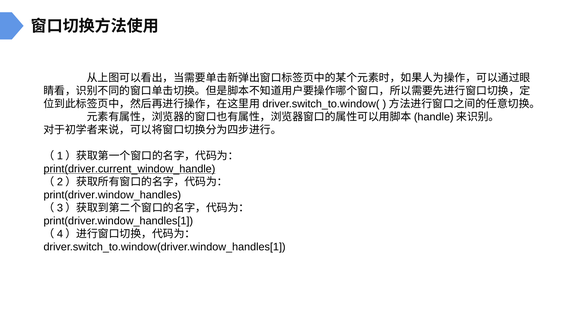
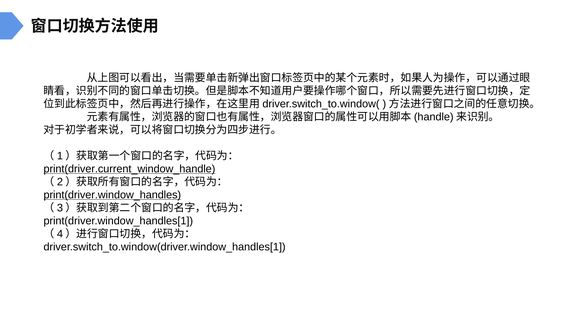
print(driver.window_handles underline: none -> present (112, 195)
